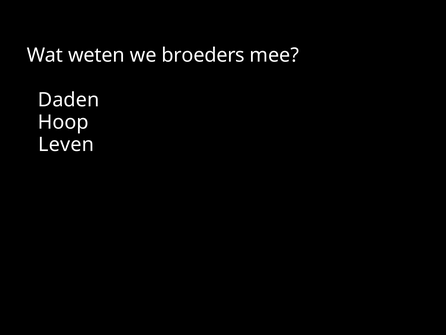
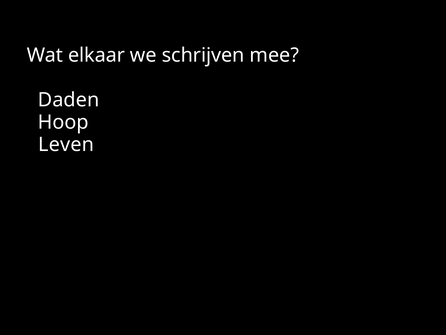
weten: weten -> elkaar (97, 55)
broeders: broeders -> schrijven (203, 55)
